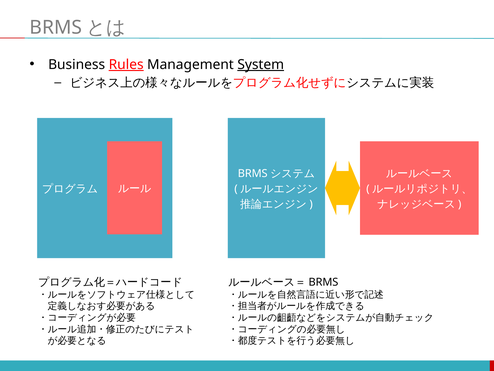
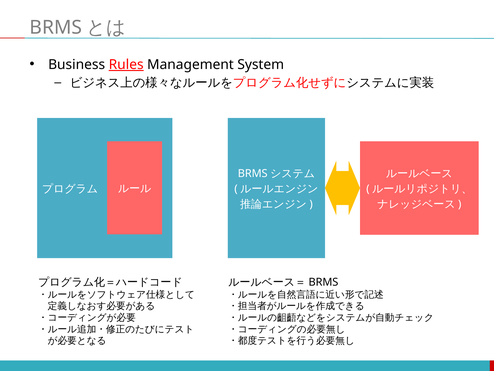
System underline: present -> none (261, 64)
